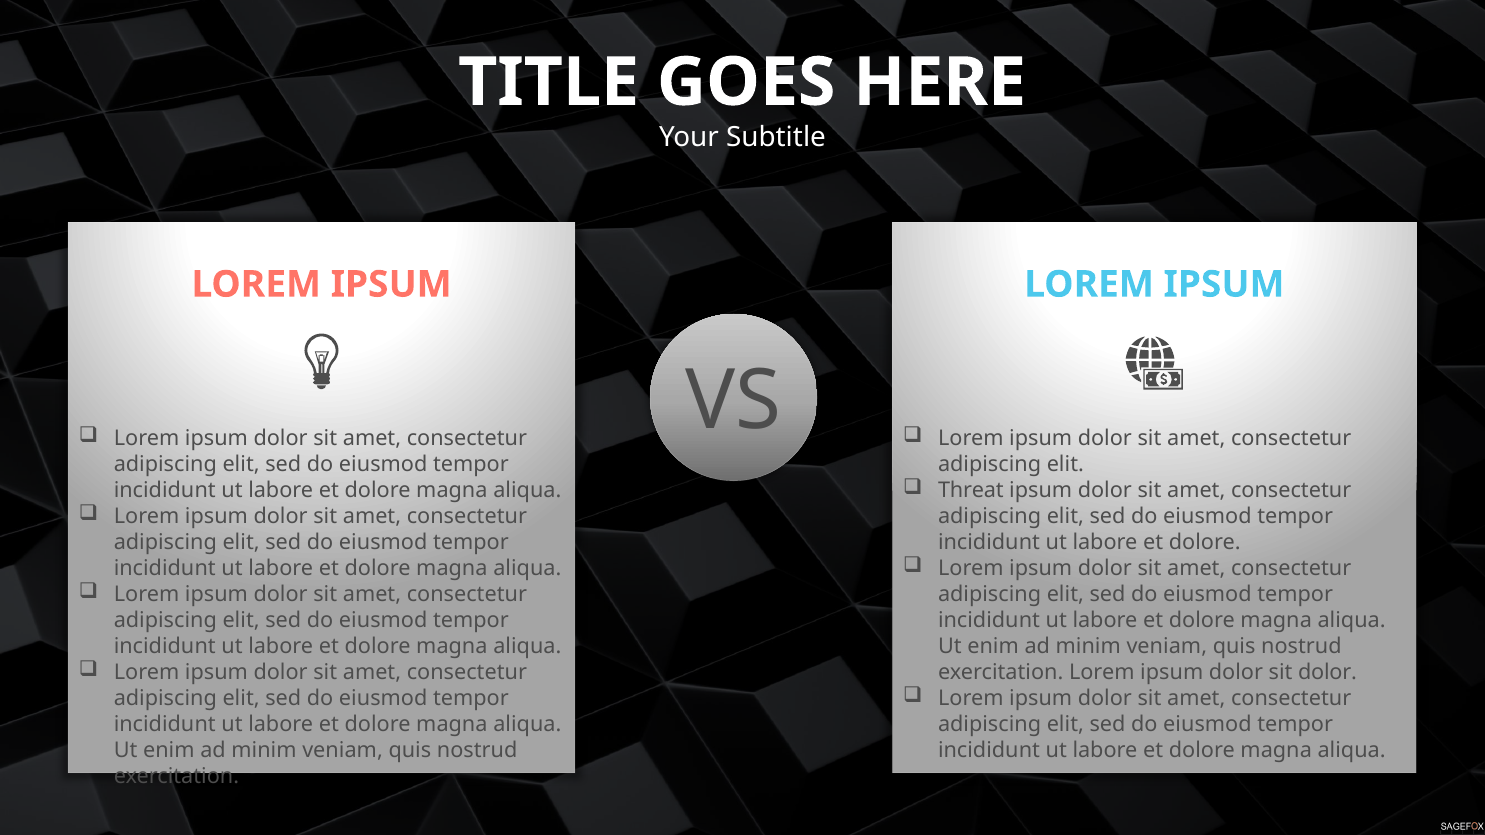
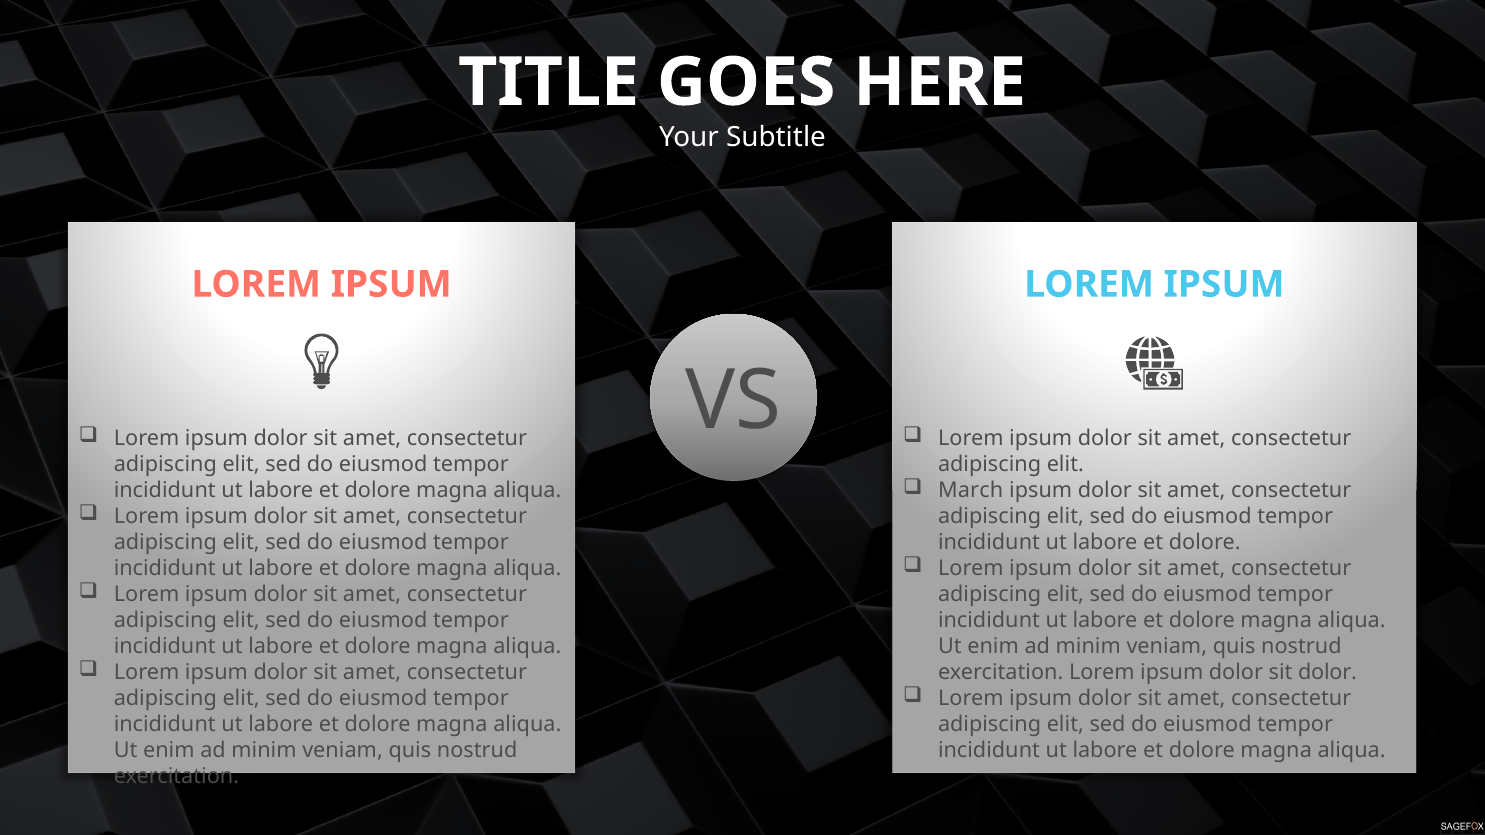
Threat: Threat -> March (971, 491)
